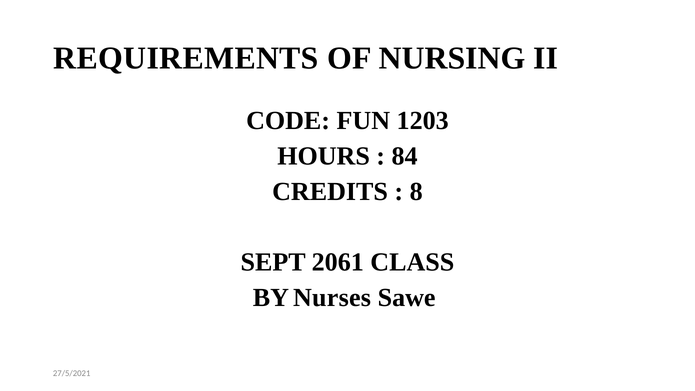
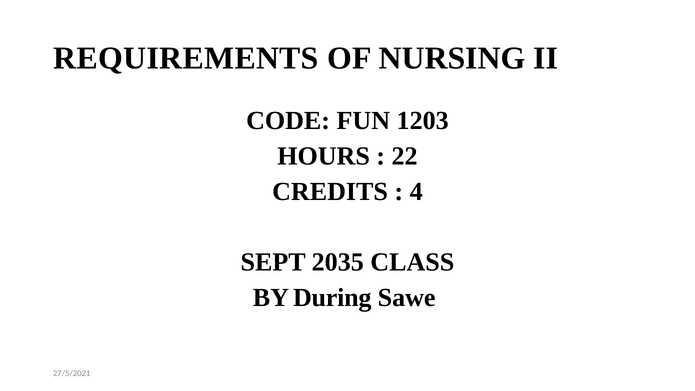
84: 84 -> 22 (405, 156)
8: 8 -> 4 (416, 191)
2061: 2061 -> 2035 (338, 262)
Nurses: Nurses -> During (332, 298)
